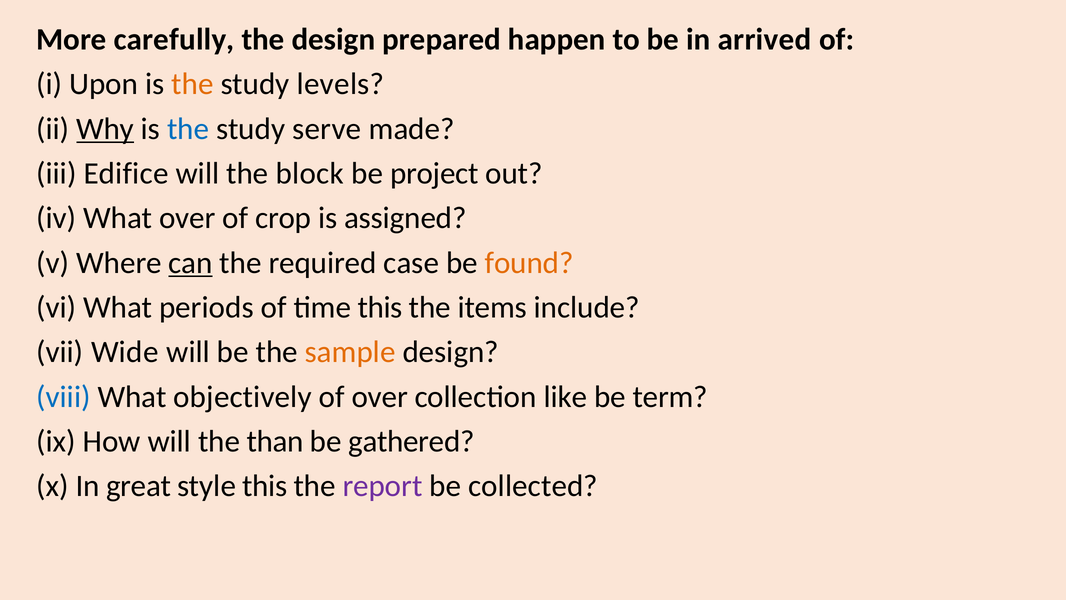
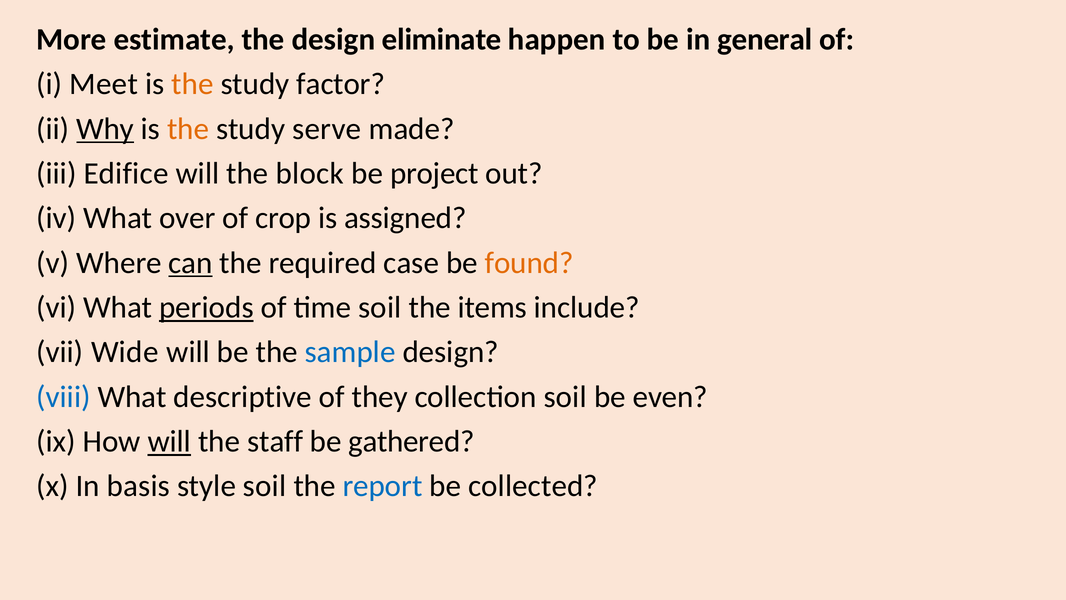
carefully: carefully -> estimate (174, 40)
prepared: prepared -> eliminate (442, 40)
arrived: arrived -> general (765, 40)
Upon: Upon -> Meet (104, 84)
levels: levels -> factor (341, 84)
the colour: blue -> orange (188, 129)
periods underline: none -> present (206, 307)
time this: this -> soil (380, 307)
sample colour: orange -> blue (350, 352)
objectively: objectively -> descriptive (243, 397)
of over: over -> they (380, 397)
collection like: like -> soil (565, 397)
term: term -> even (670, 397)
will underline: none -> present (169, 441)
than: than -> staff (275, 441)
great: great -> basis (138, 486)
style this: this -> soil (265, 486)
report colour: purple -> blue (383, 486)
